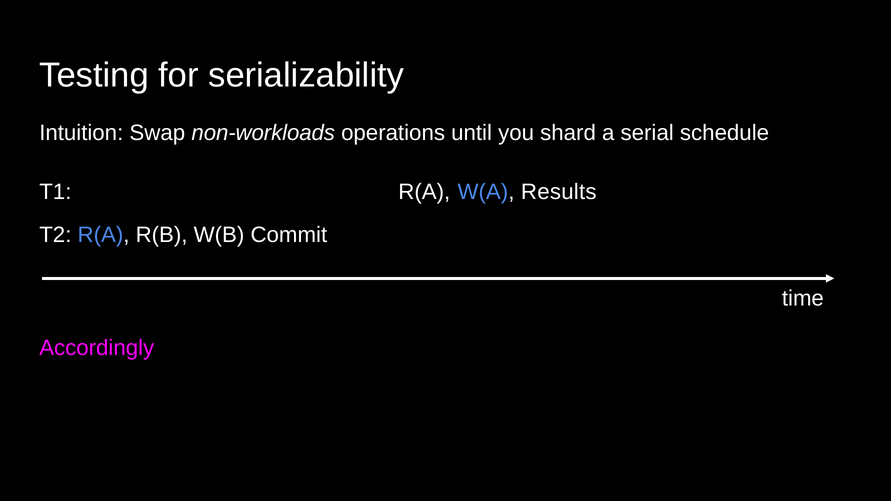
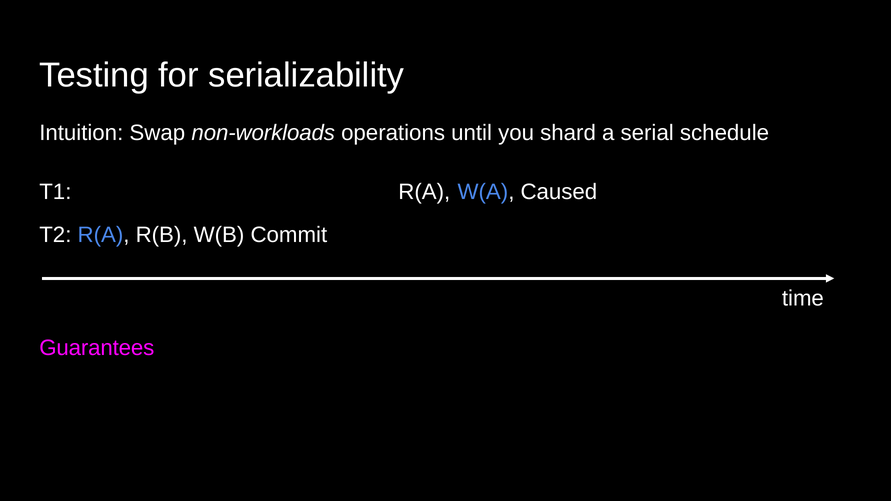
Results: Results -> Caused (559, 192)
Accordingly: Accordingly -> Guarantees (97, 348)
